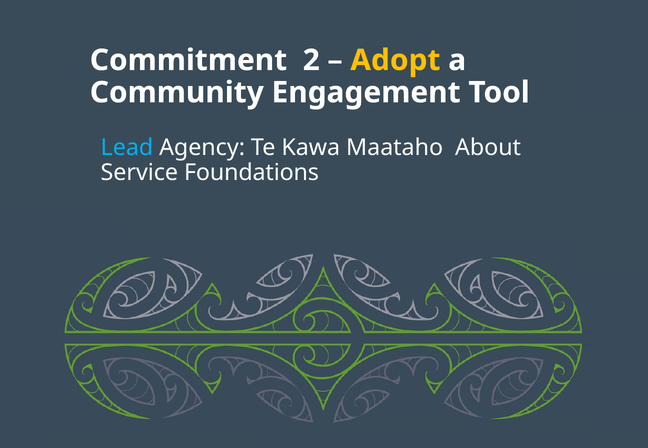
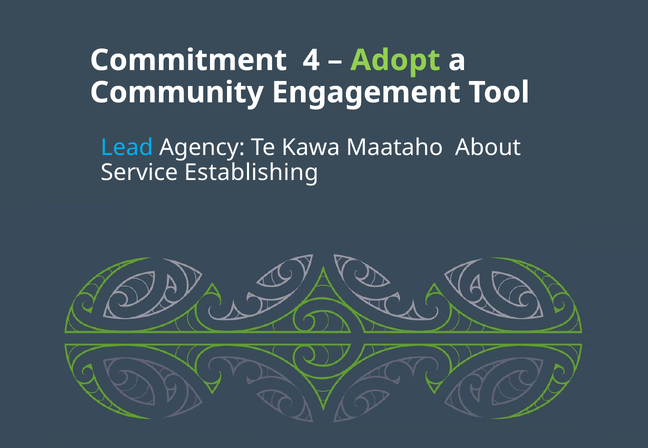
2: 2 -> 4 (311, 60)
Adopt colour: yellow -> light green (395, 60)
Foundations: Foundations -> Establishing (251, 173)
